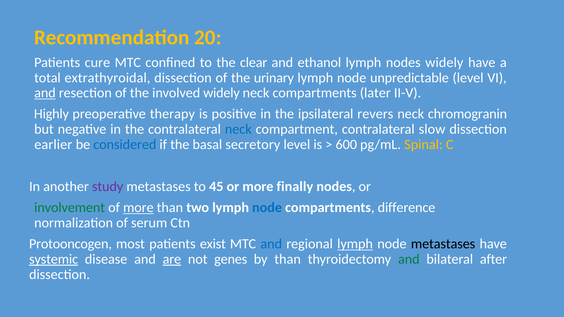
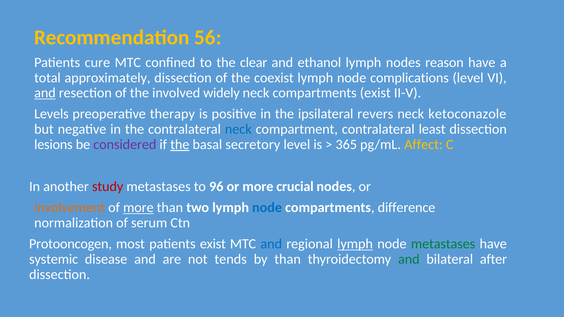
20: 20 -> 56 (208, 38)
nodes widely: widely -> reason (444, 63)
extrathyroidal: extrathyroidal -> approximately (108, 78)
urinary: urinary -> coexist (274, 78)
unpredictable: unpredictable -> complications (409, 78)
compartments later: later -> exist (375, 93)
Highly: Highly -> Levels (51, 114)
chromogranin: chromogranin -> ketoconazole (467, 114)
slow: slow -> least (432, 129)
earlier: earlier -> lesions (53, 145)
considered colour: blue -> purple (125, 145)
the underline: none -> present (180, 145)
600: 600 -> 365 (346, 145)
Spinal: Spinal -> Affect (424, 145)
study colour: purple -> red (108, 187)
45: 45 -> 96 (216, 187)
finally: finally -> crucial (295, 187)
involvement colour: green -> orange (70, 208)
metastases colour: black -> green (443, 244)
systemic underline: present -> none (54, 259)
are underline: present -> none (172, 259)
genes: genes -> tends (231, 259)
